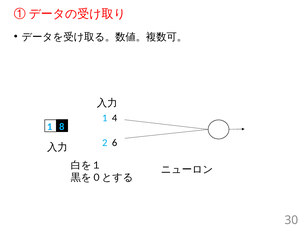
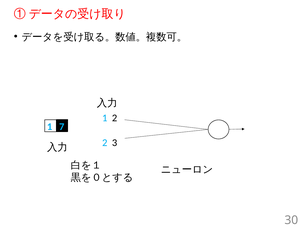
1 4: 4 -> 2 (115, 118)
8: 8 -> 7 (62, 127)
6: 6 -> 3 (115, 143)
